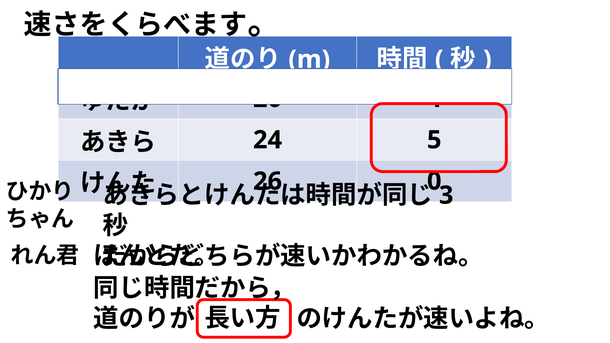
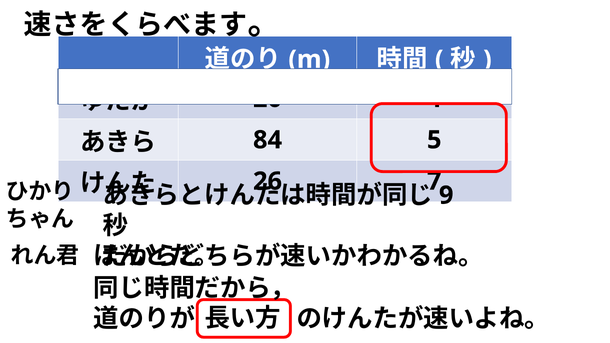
24: 24 -> 84 (268, 140)
0: 0 -> 7 (434, 181)
3: 3 -> 9 (446, 195)
